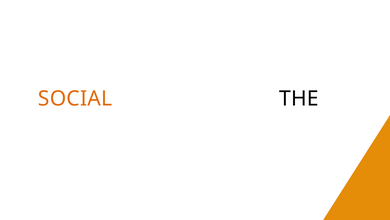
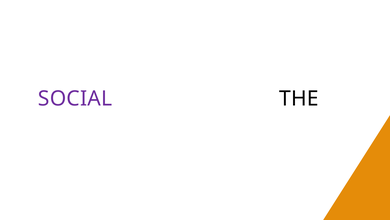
SOCIAL colour: orange -> purple (75, 98)
